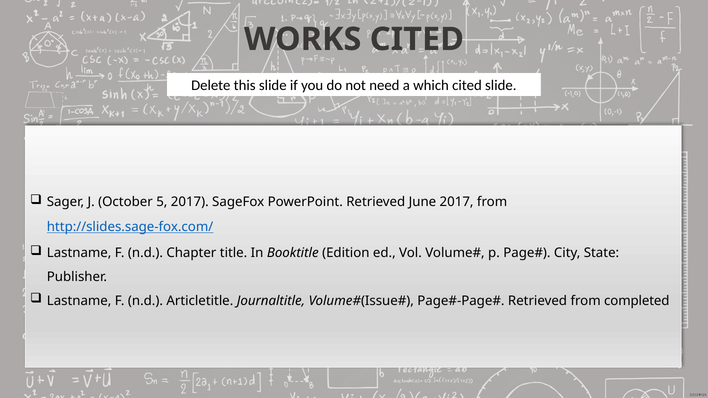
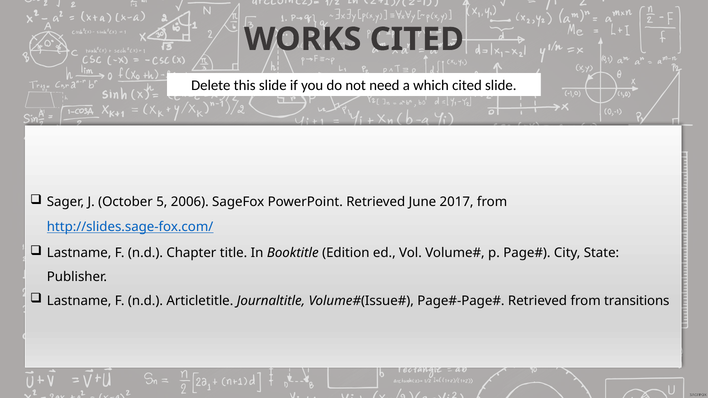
5 2017: 2017 -> 2006 (190, 202)
completed: completed -> transitions (637, 301)
